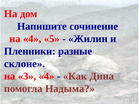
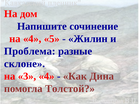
Пленники: Пленники -> Проблема (30, 51)
Надыма: Надыма -> Толстой (70, 89)
